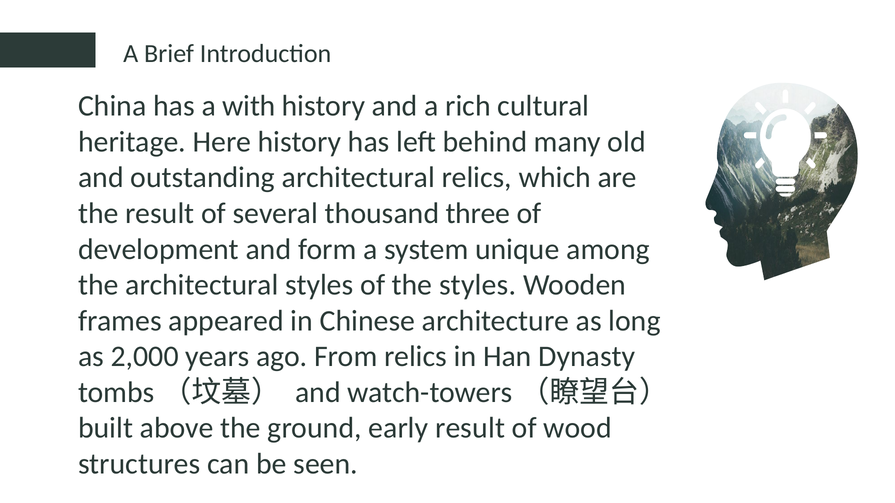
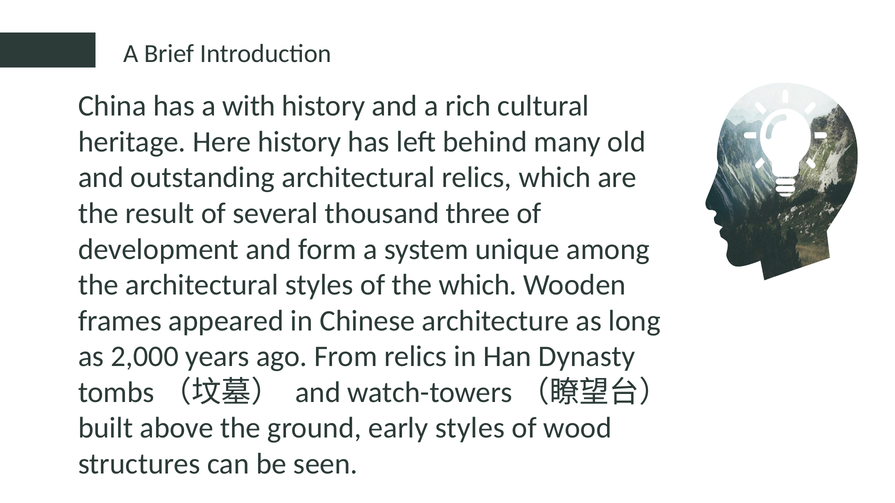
the styles: styles -> which (478, 285)
early result: result -> styles (470, 428)
